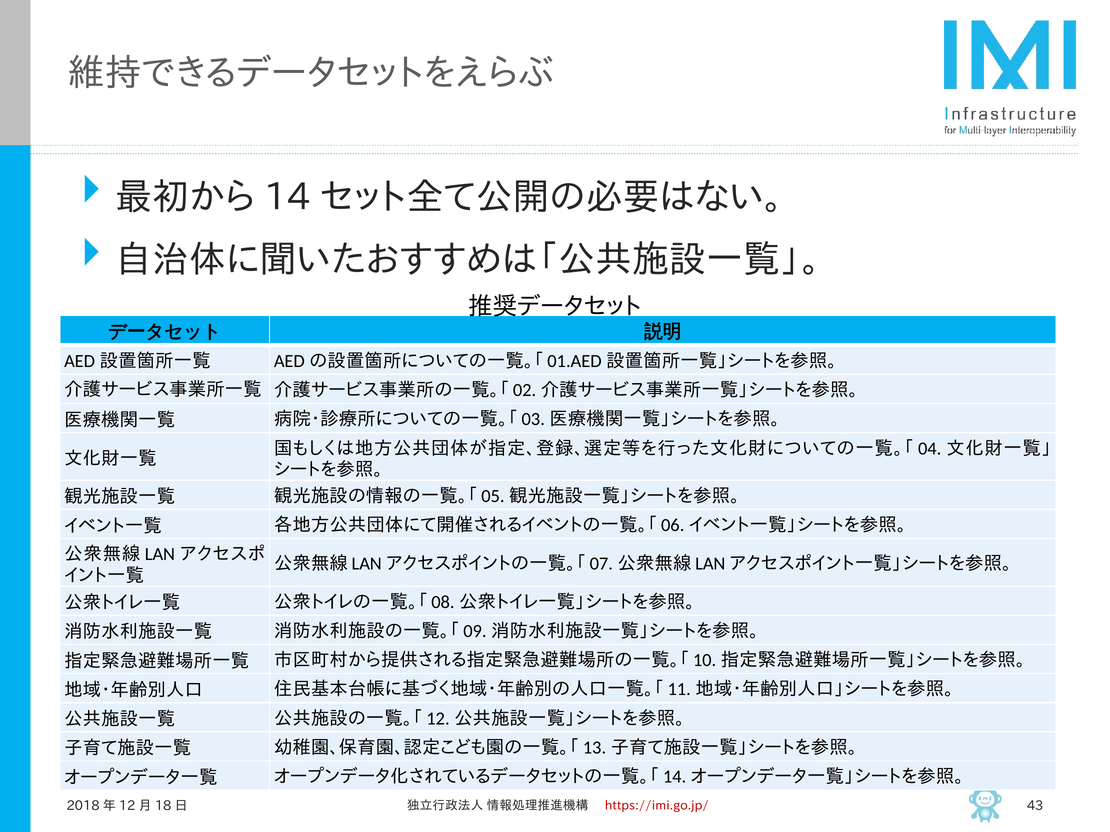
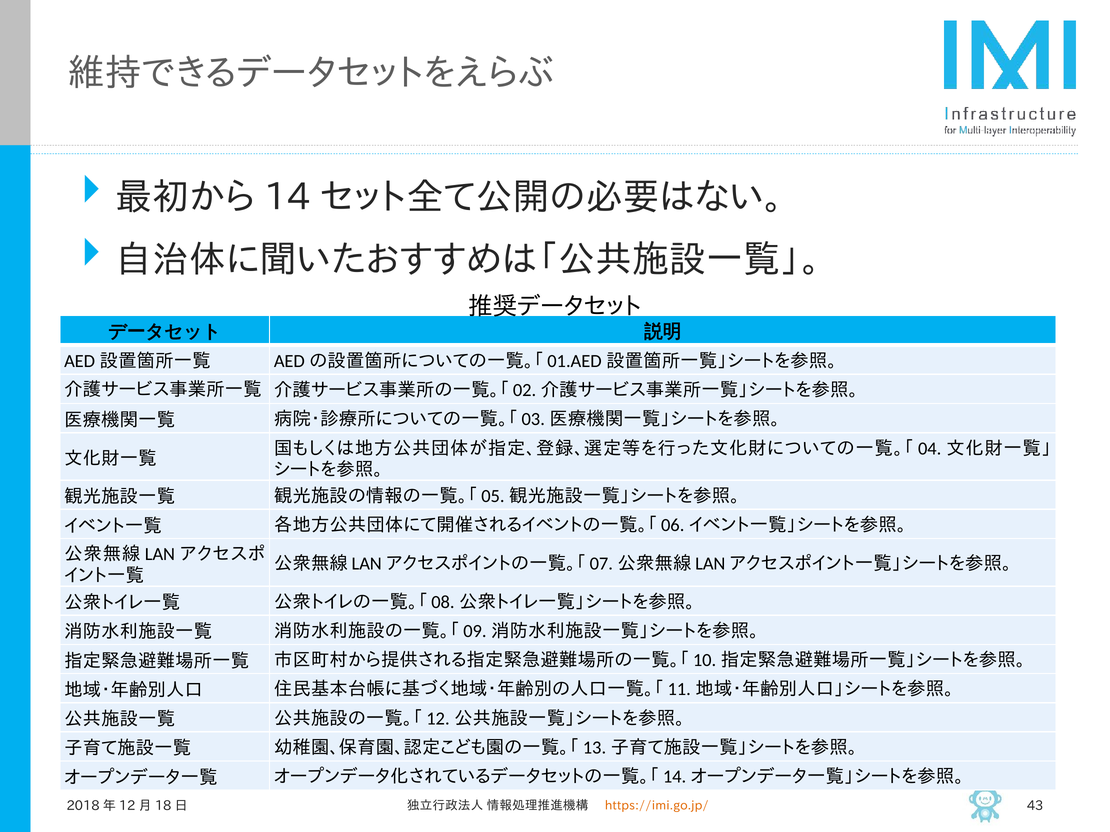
https://imi.go.jp/ colour: red -> orange (657, 806)
